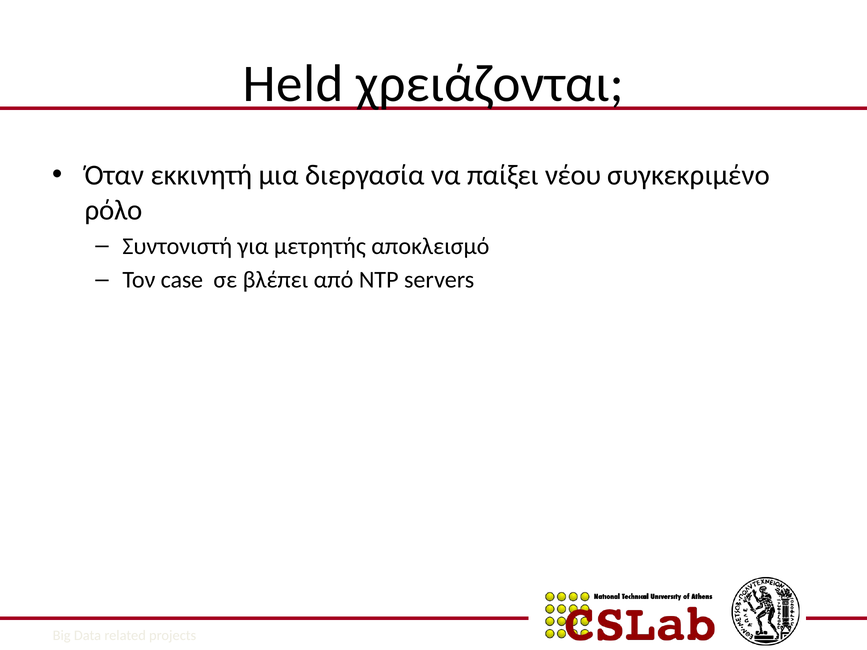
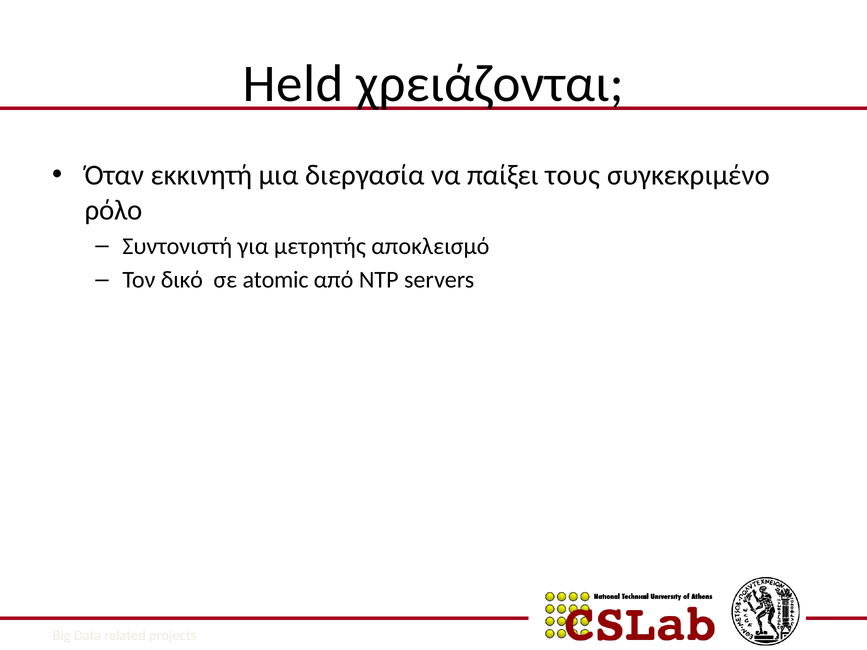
νέου: νέου -> τους (573, 175)
case: case -> δικό (182, 280)
βλέπει: βλέπει -> atomic (276, 280)
